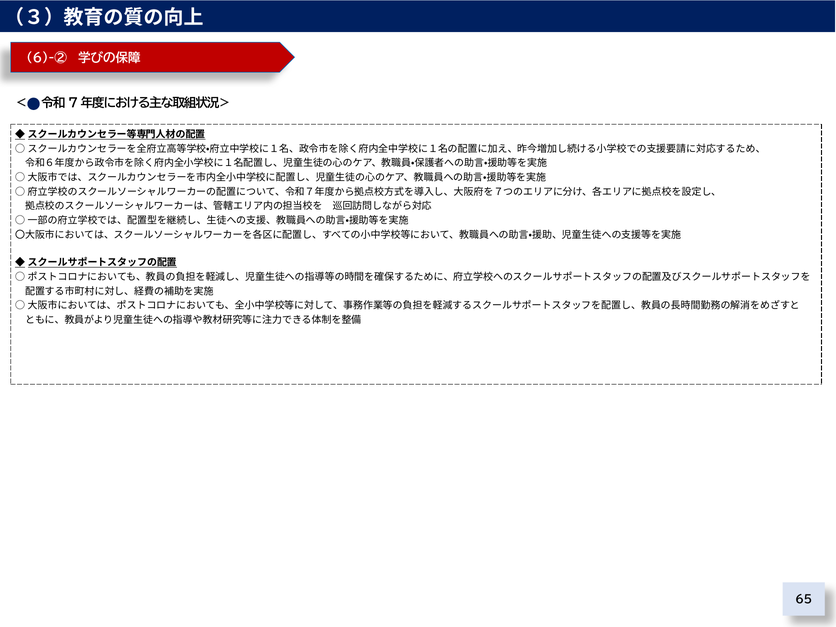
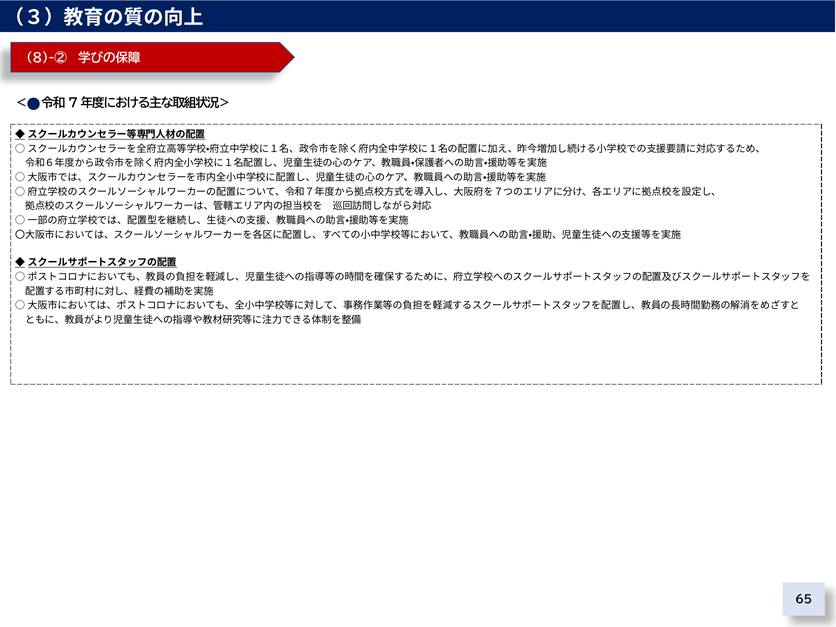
6)-②: 6)-② -> 8)-② (47, 58)
